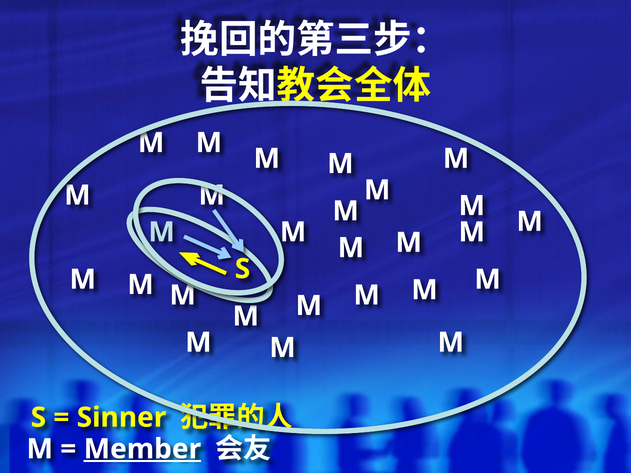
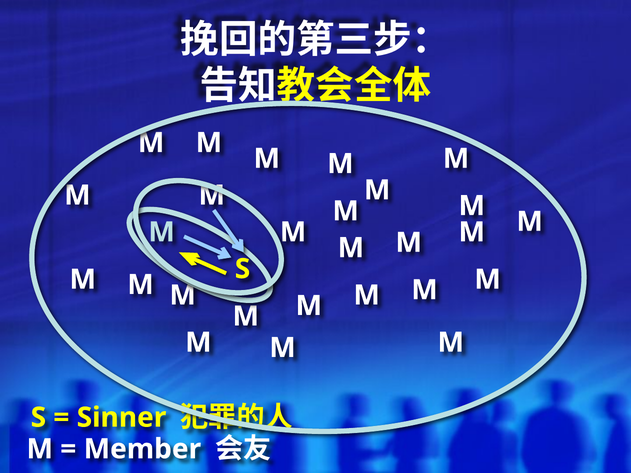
Member underline: present -> none (142, 449)
